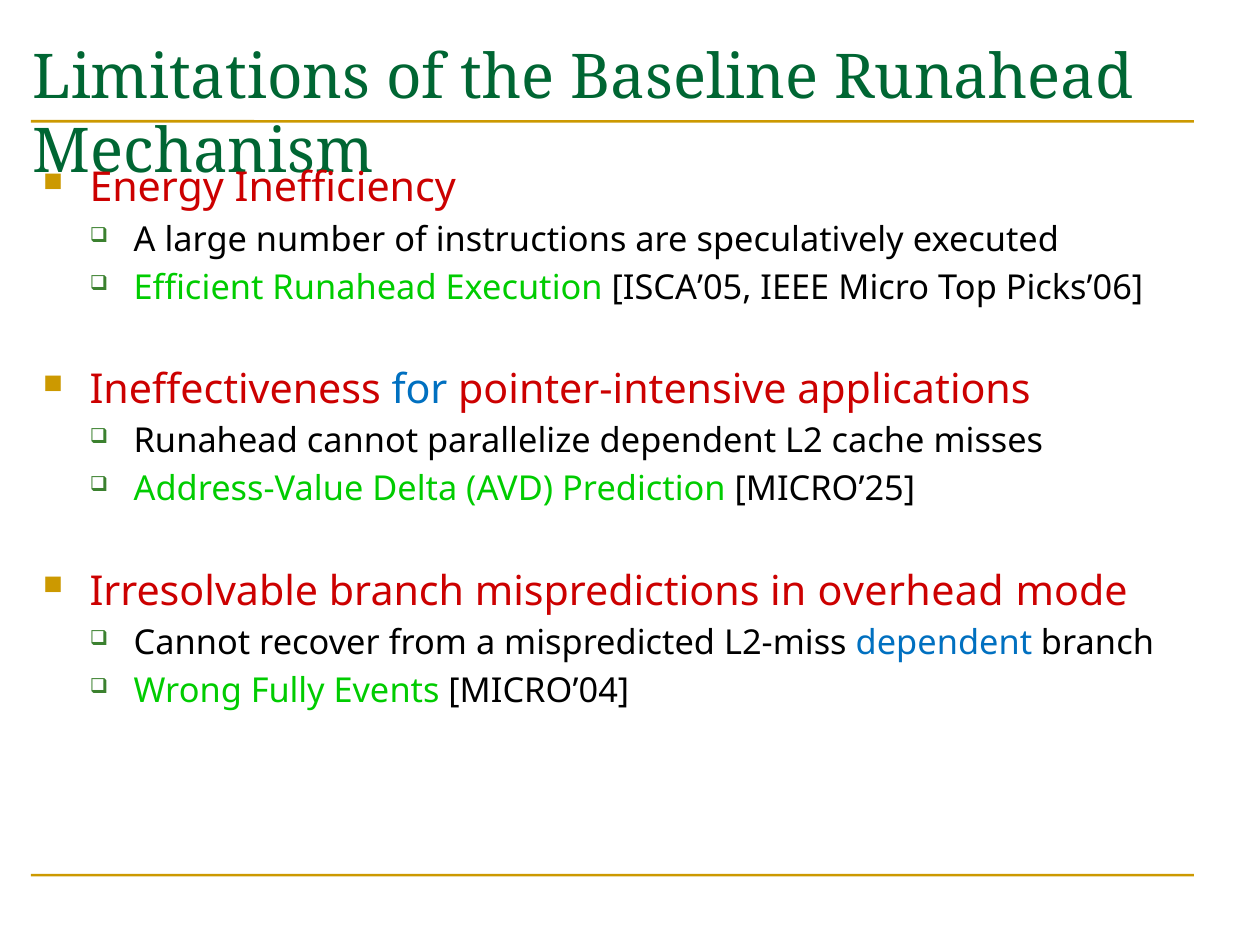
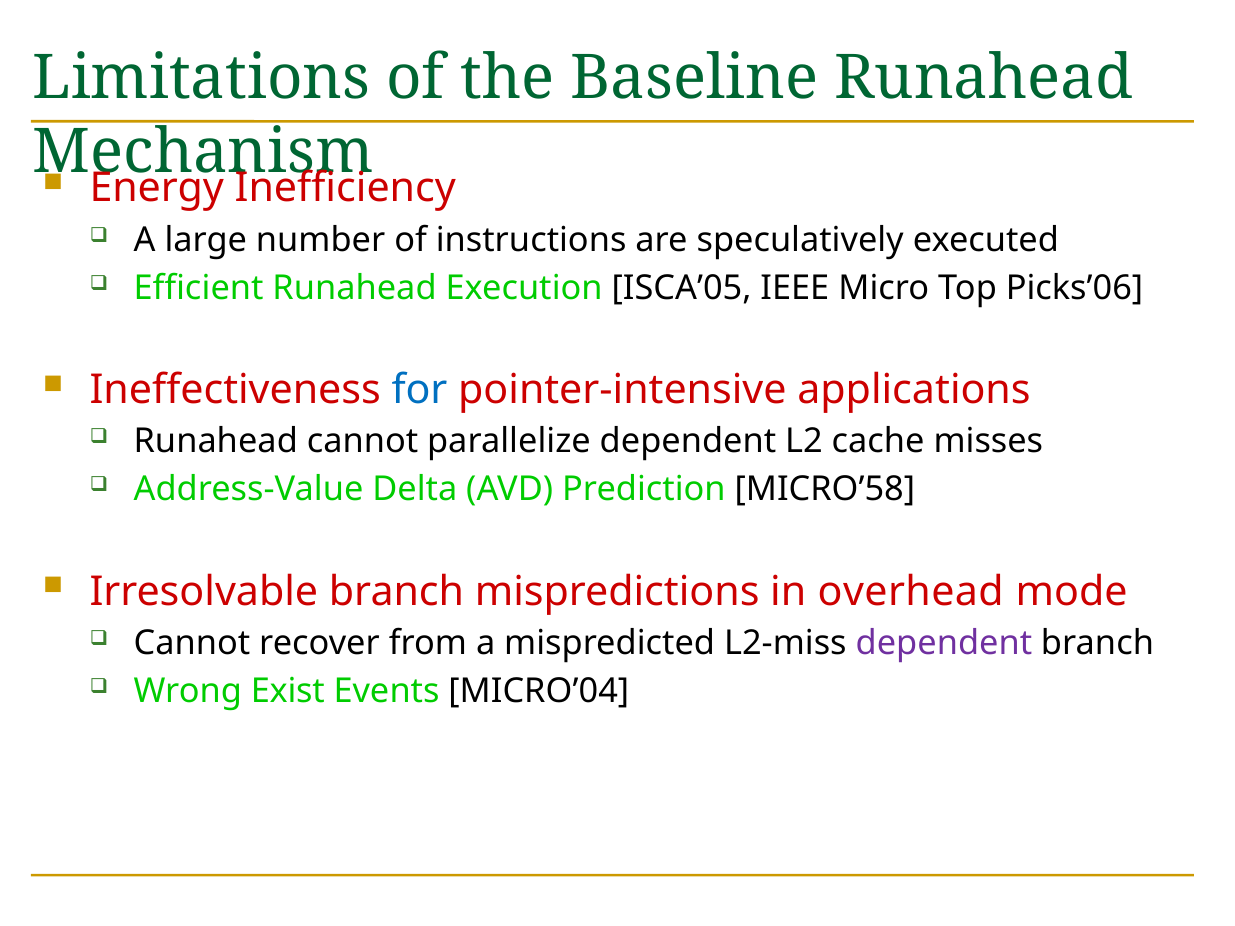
MICRO’25: MICRO’25 -> MICRO’58 (825, 490)
dependent colour: blue -> purple (944, 643)
Fully: Fully -> Exist (288, 691)
